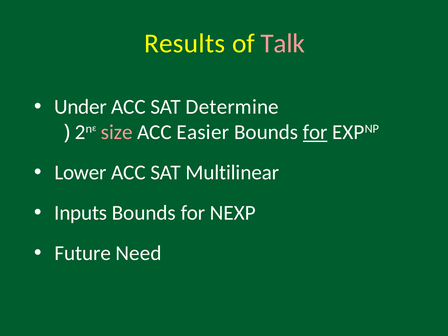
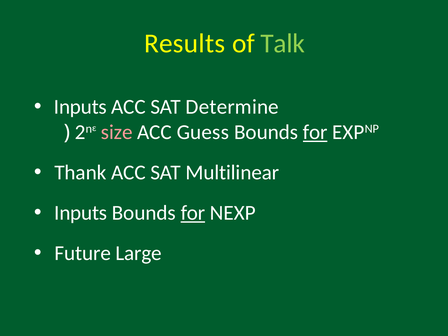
Talk colour: pink -> light green (283, 43)
Under: Under -> Inputs (80, 107)
Easier: Easier -> Guess (203, 132)
Lower: Lower -> Thank (80, 173)
for underline: none -> present (193, 213)
Need: Need -> Large (139, 253)
